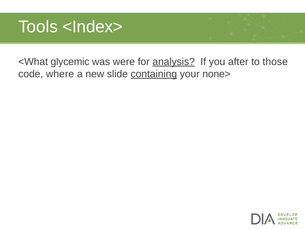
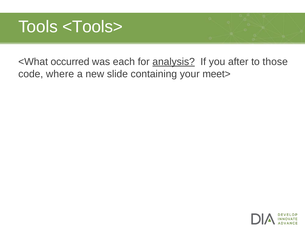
<Index>: <Index> -> <Tools> (93, 27)
glycemic: glycemic -> occurred (70, 62)
were: were -> each (124, 62)
containing underline: present -> none (154, 74)
none>: none> -> meet> (217, 74)
